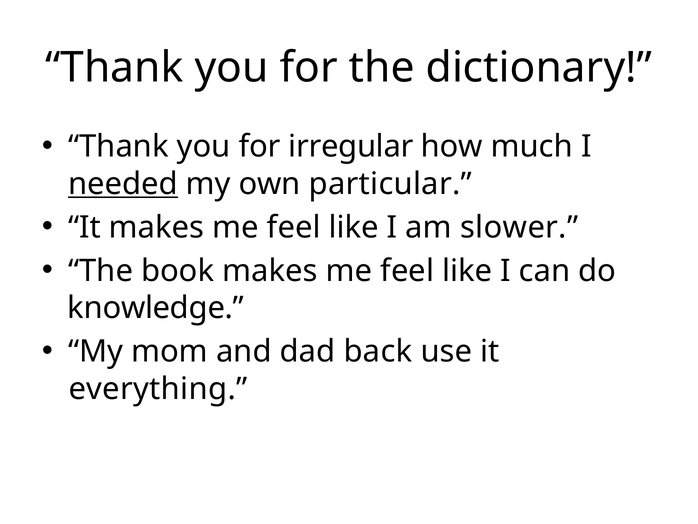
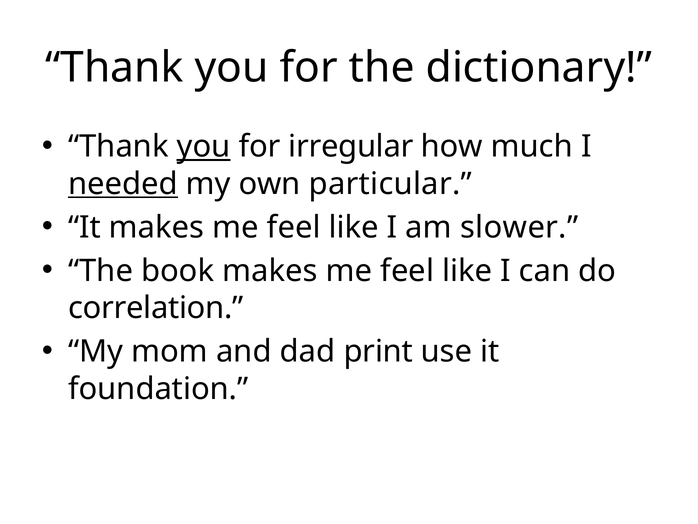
you underline: none -> present (204, 146)
knowledge: knowledge -> correlation (156, 308)
back: back -> print (378, 351)
everything: everything -> foundation (158, 388)
